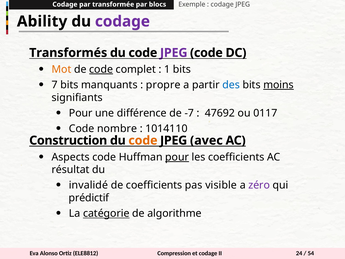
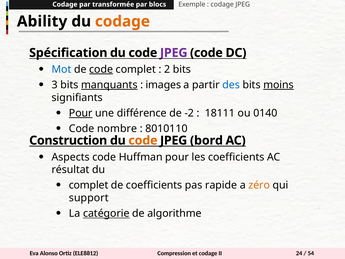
codage colour: purple -> orange (122, 21)
Transformés: Transformés -> Spécification (68, 53)
Mot colour: orange -> blue (62, 69)
1: 1 -> 2 (167, 69)
7: 7 -> 3 (55, 85)
manquants underline: none -> present (109, 85)
propre: propre -> images (163, 85)
Pour underline: none -> present (81, 113)
-7: -7 -> -2 (189, 113)
47692: 47692 -> 18111 (220, 113)
0117: 0117 -> 0140 (265, 113)
1014110: 1014110 -> 8010110 (166, 129)
avec: avec -> bord (206, 140)
pour underline: present -> none (177, 157)
invalidé: invalidé -> complet (89, 185)
visible: visible -> rapide (221, 185)
zéro colour: purple -> orange (259, 185)
prédictif: prédictif -> support (89, 198)
